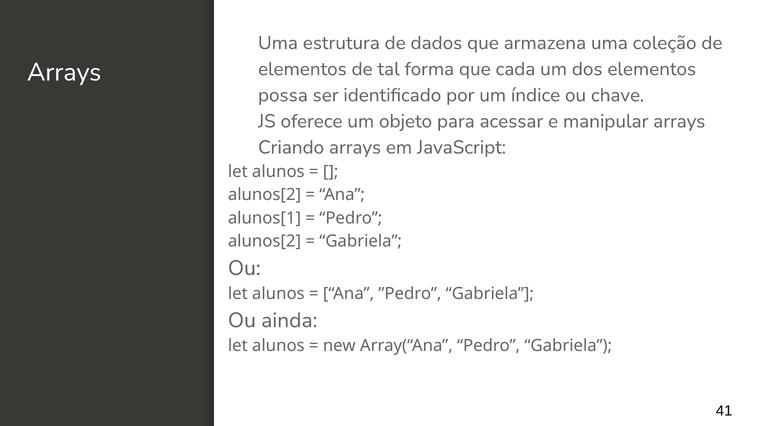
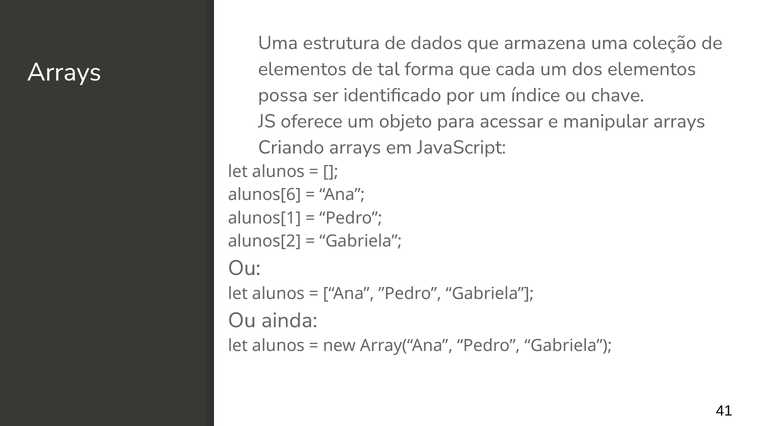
alunos[2: alunos[2 -> alunos[6 (265, 195)
